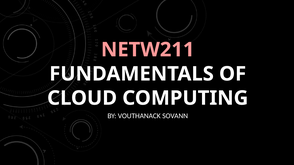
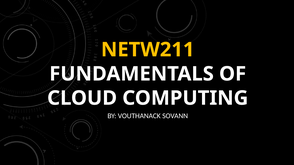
NETW211 colour: pink -> yellow (148, 50)
